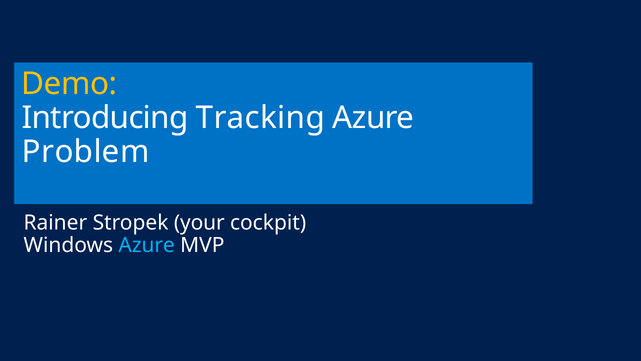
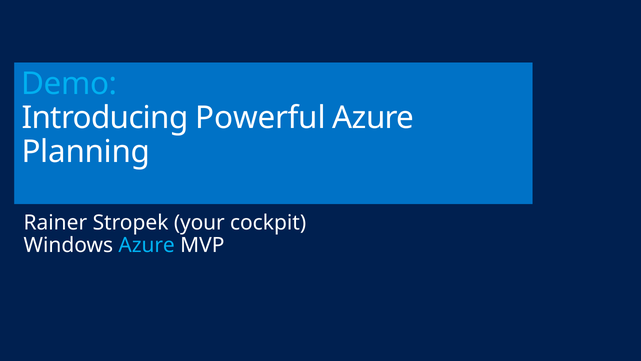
Demo colour: yellow -> light blue (69, 84)
Tracking: Tracking -> Powerful (261, 118)
Problem: Problem -> Planning (86, 152)
